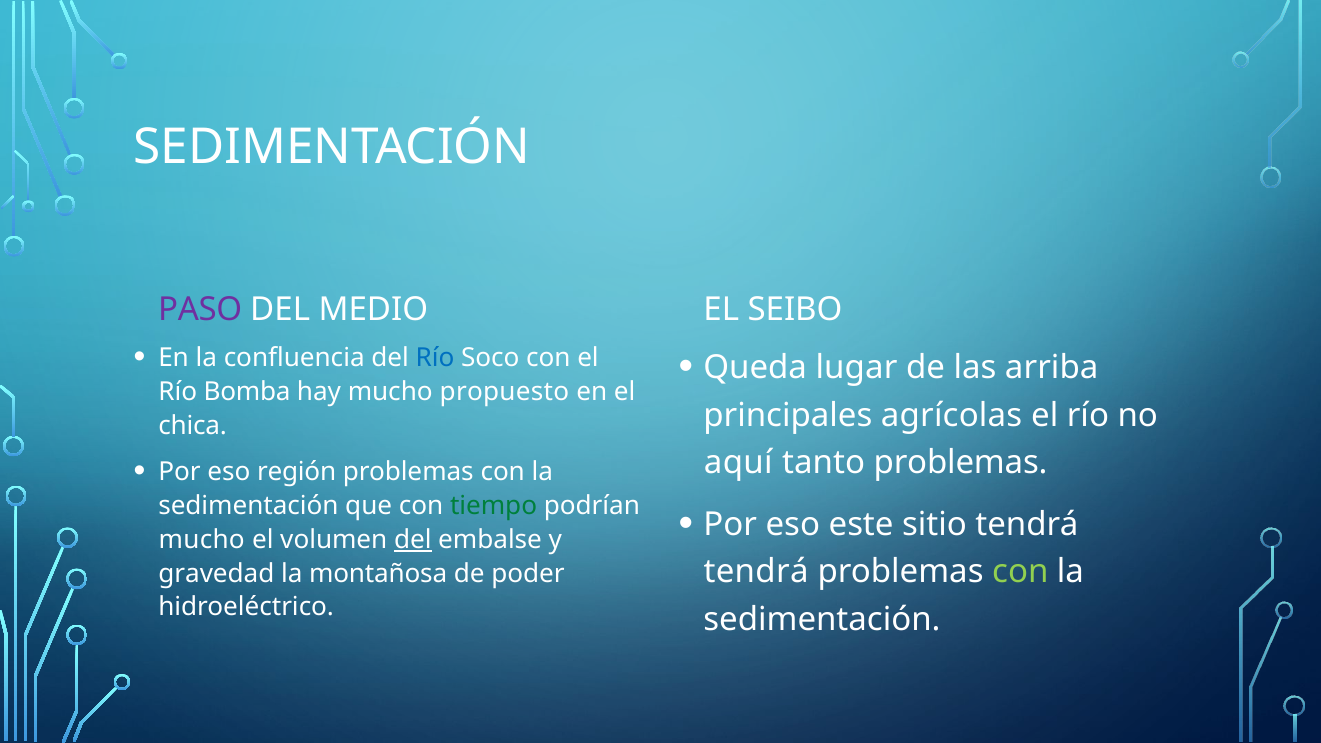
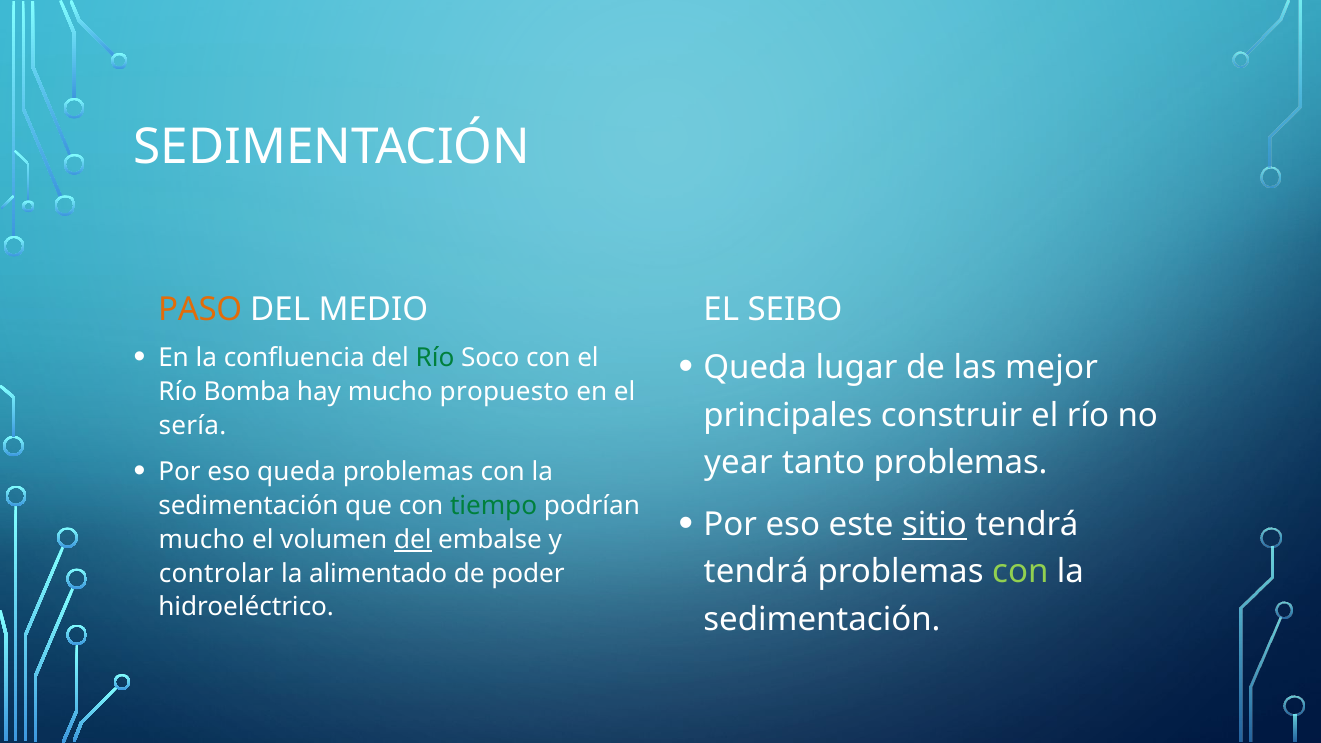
PASO colour: purple -> orange (200, 310)
Río colour: blue -> green (435, 358)
arriba: arriba -> mejor (1052, 368)
agrícolas: agrícolas -> construir (952, 416)
chica: chica -> sería (192, 426)
aquí: aquí -> year (738, 463)
eso región: región -> queda (296, 472)
sitio underline: none -> present (934, 524)
gravedad: gravedad -> controlar (216, 573)
montañosa: montañosa -> alimentado (378, 573)
